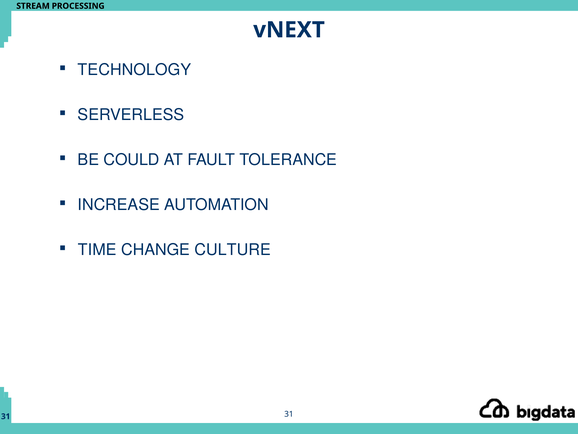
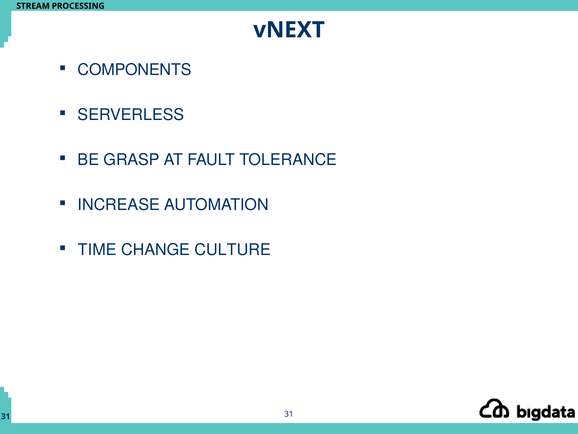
TECHNOLOGY: TECHNOLOGY -> COMPONENTS (135, 70)
COULD: COULD -> GRASP (132, 160)
